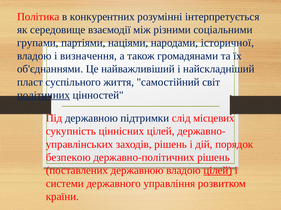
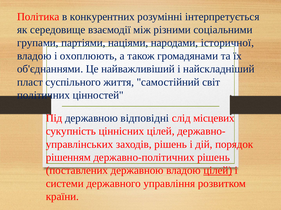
визначення: визначення -> охоплюють (89, 56)
політичних underline: present -> none (44, 95)
підтримки: підтримки -> відповідні (145, 118)
безпекою: безпекою -> рішенням (68, 158)
